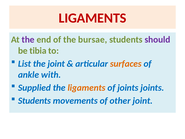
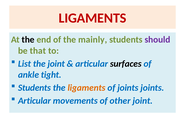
the colour: purple -> black (28, 39)
bursae: bursae -> mainly (93, 39)
tibia: tibia -> that (38, 51)
surfaces colour: orange -> black (126, 64)
with: with -> tight (51, 75)
Supplied: Supplied -> Students (34, 88)
Students: Students -> Articular (34, 101)
